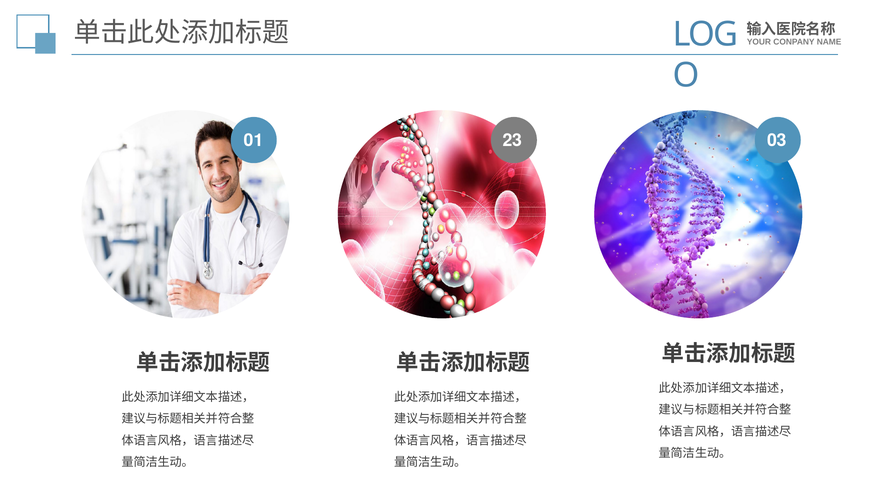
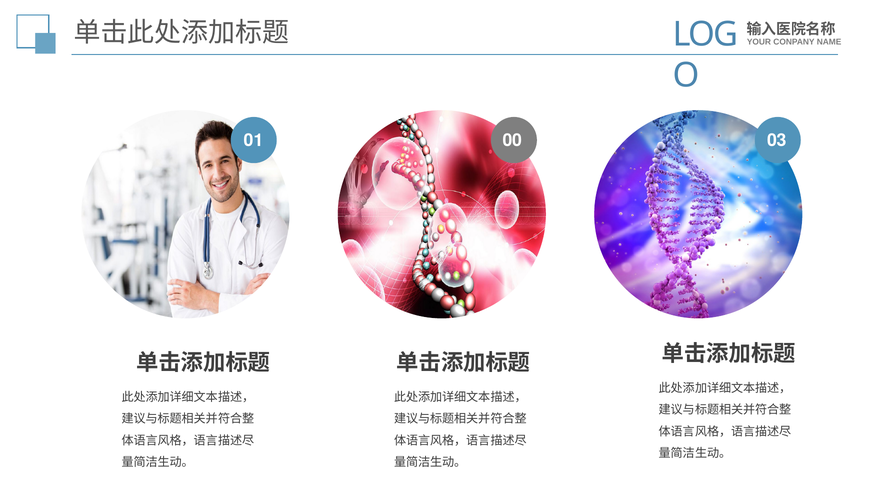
23: 23 -> 00 (512, 140)
